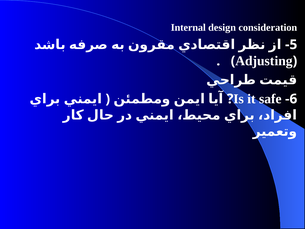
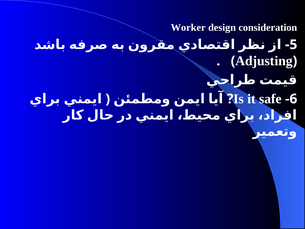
Internal: Internal -> Worker (188, 27)
